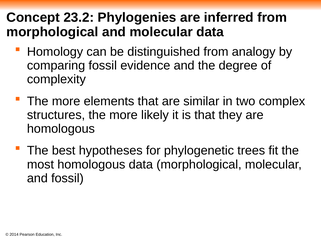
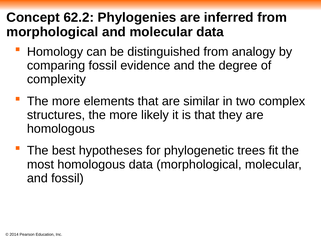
23.2: 23.2 -> 62.2 (79, 18)
